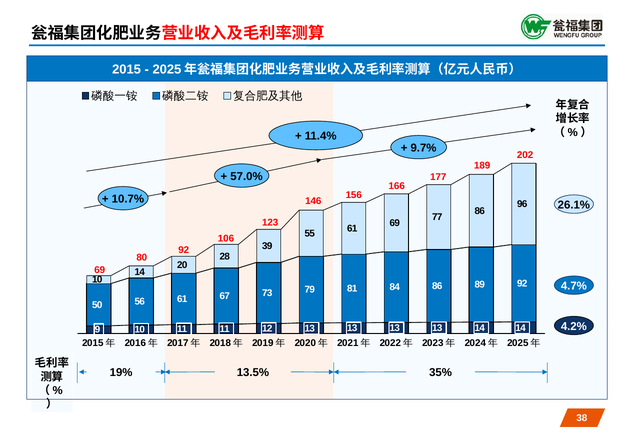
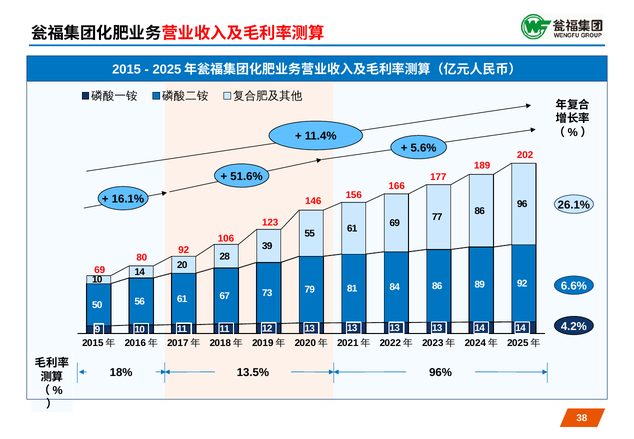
9.7%: 9.7% -> 5.6% (423, 148)
57.0%: 57.0% -> 51.6% (246, 176)
10.7%: 10.7% -> 16.1% (128, 199)
4.7%: 4.7% -> 6.6% (574, 286)
19%: 19% -> 18% (121, 373)
35%: 35% -> 96% (441, 373)
